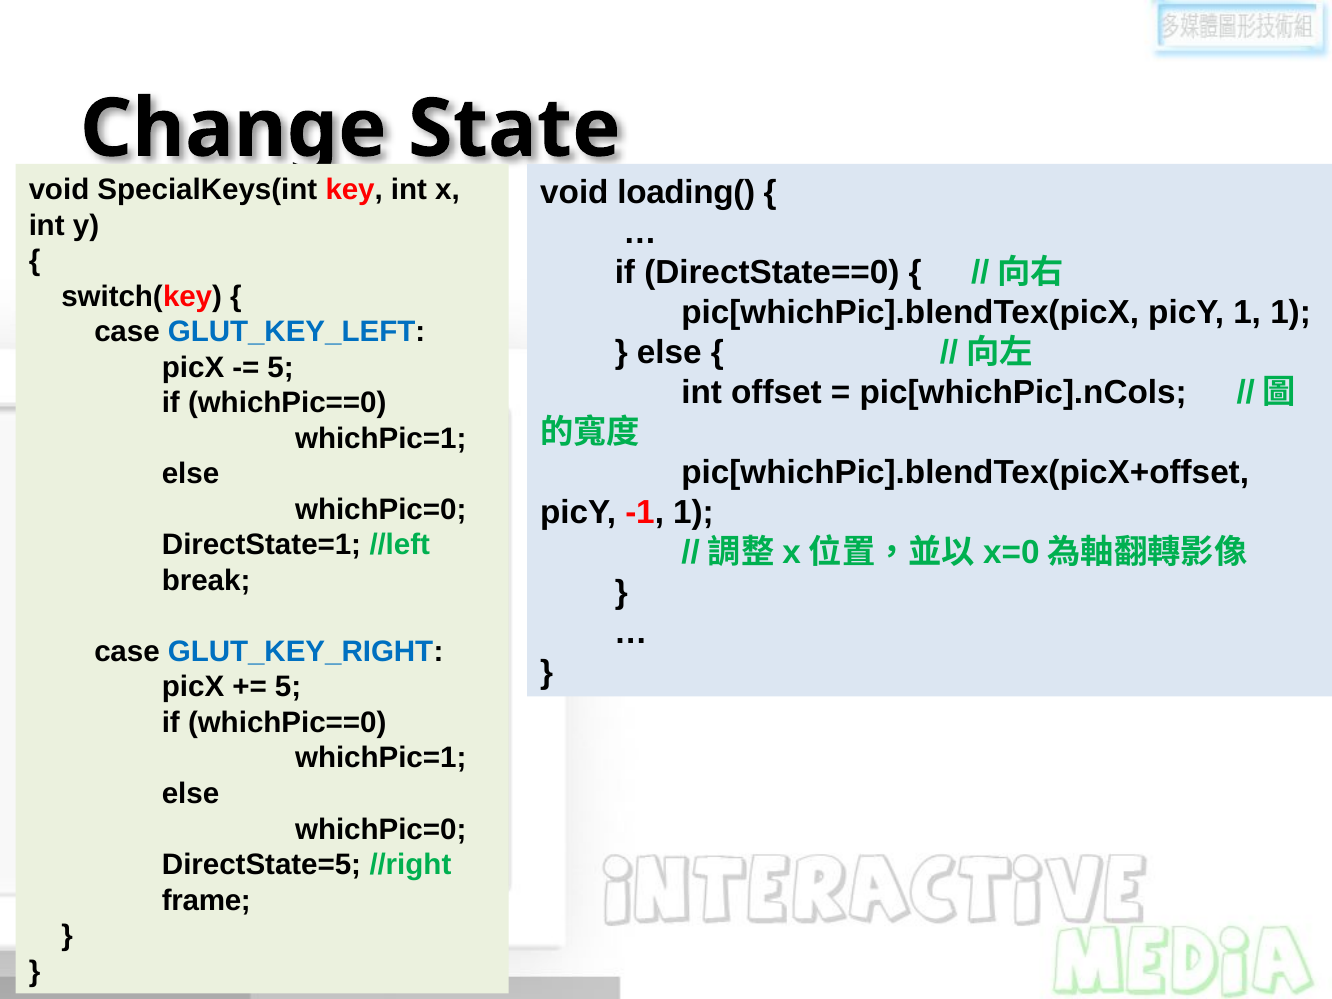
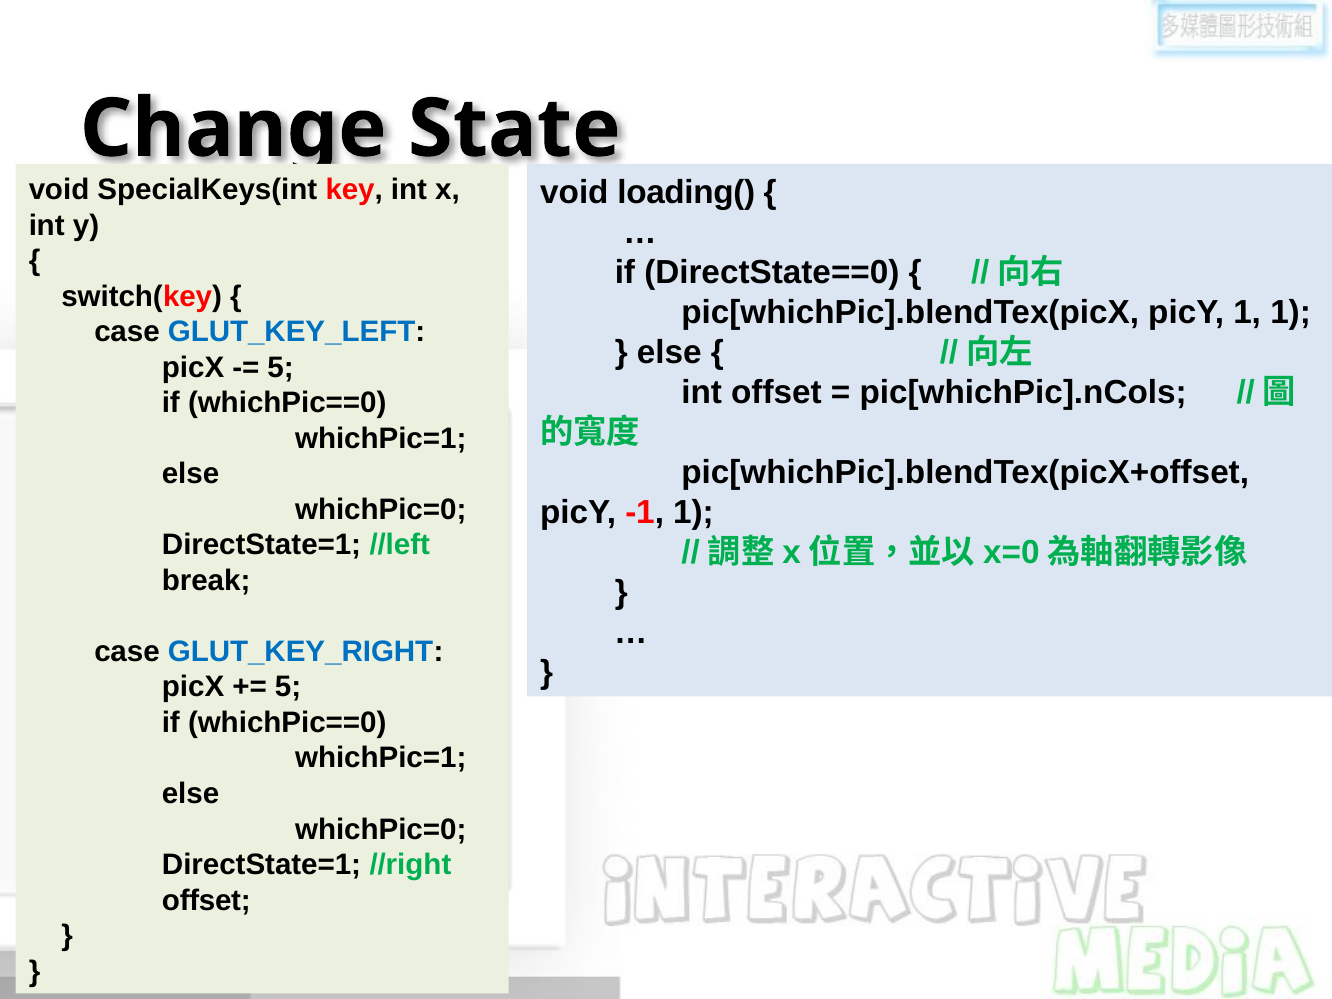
DirectState=5: DirectState=5 -> DirectState=1 (262, 865)
frame: frame -> offset (206, 900)
